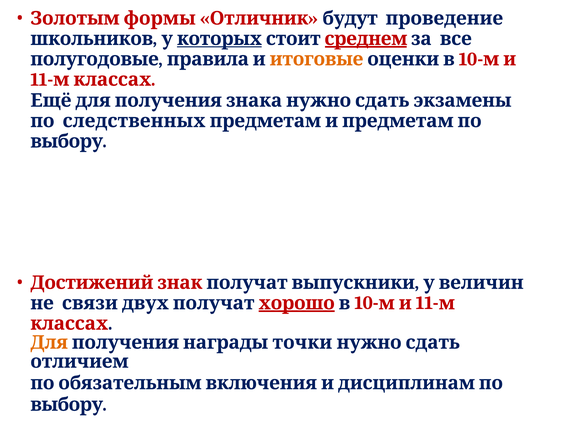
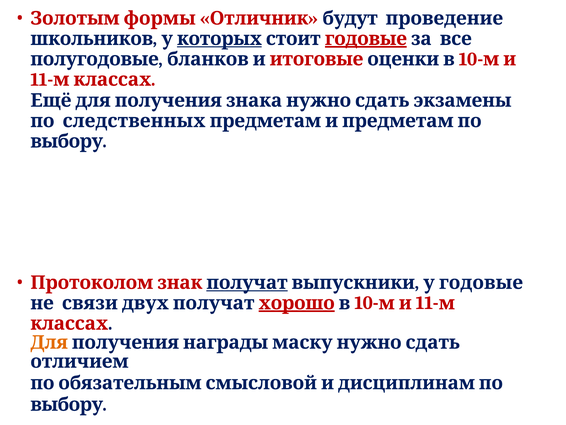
стоит среднем: среднем -> годовые (366, 39)
правила: правила -> бланков (208, 59)
итоговые colour: orange -> red (317, 59)
Достижений: Достижений -> Протоколом (92, 282)
получат underline: none -> present (247, 282)
у величин: величин -> годовые (481, 282)
точки: точки -> маску (302, 342)
включения: включения -> смысловой (261, 383)
